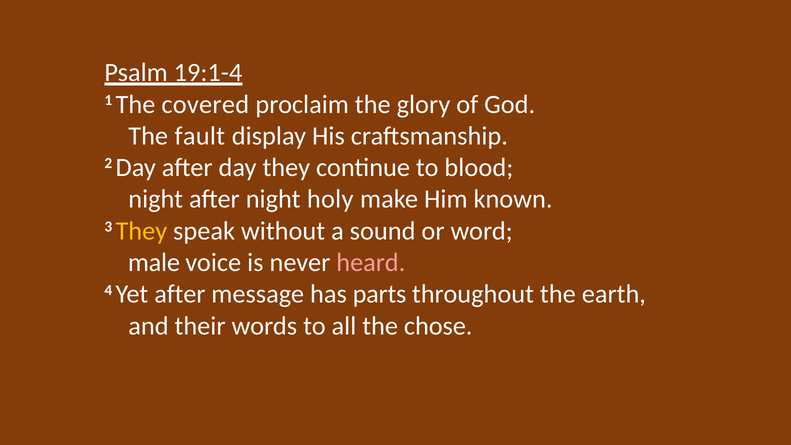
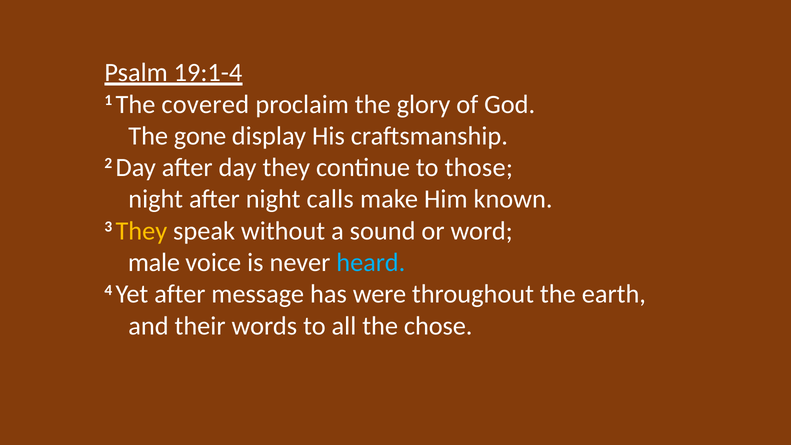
fault: fault -> gone (200, 136)
blood: blood -> those (479, 168)
holy: holy -> calls (330, 199)
heard colour: pink -> light blue (371, 263)
parts: parts -> were (380, 294)
